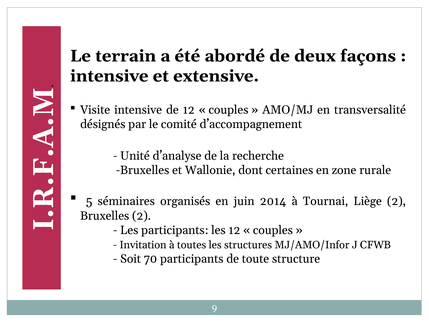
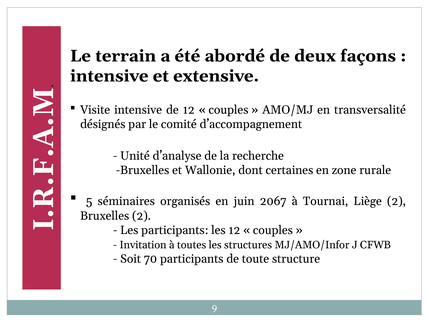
2014: 2014 -> 2067 (273, 201)
